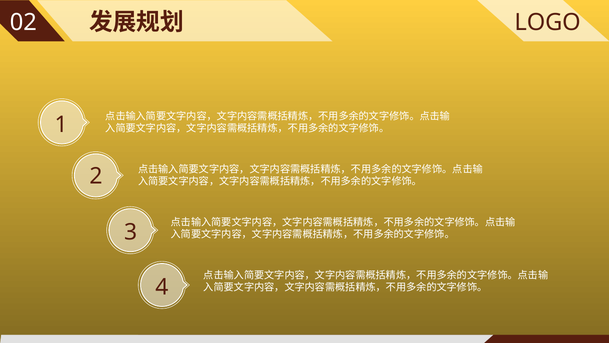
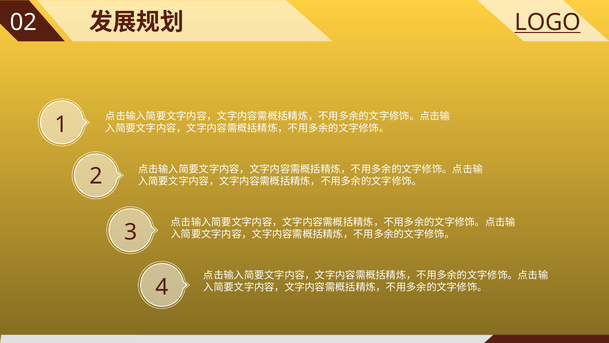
LOGO underline: none -> present (548, 22)
